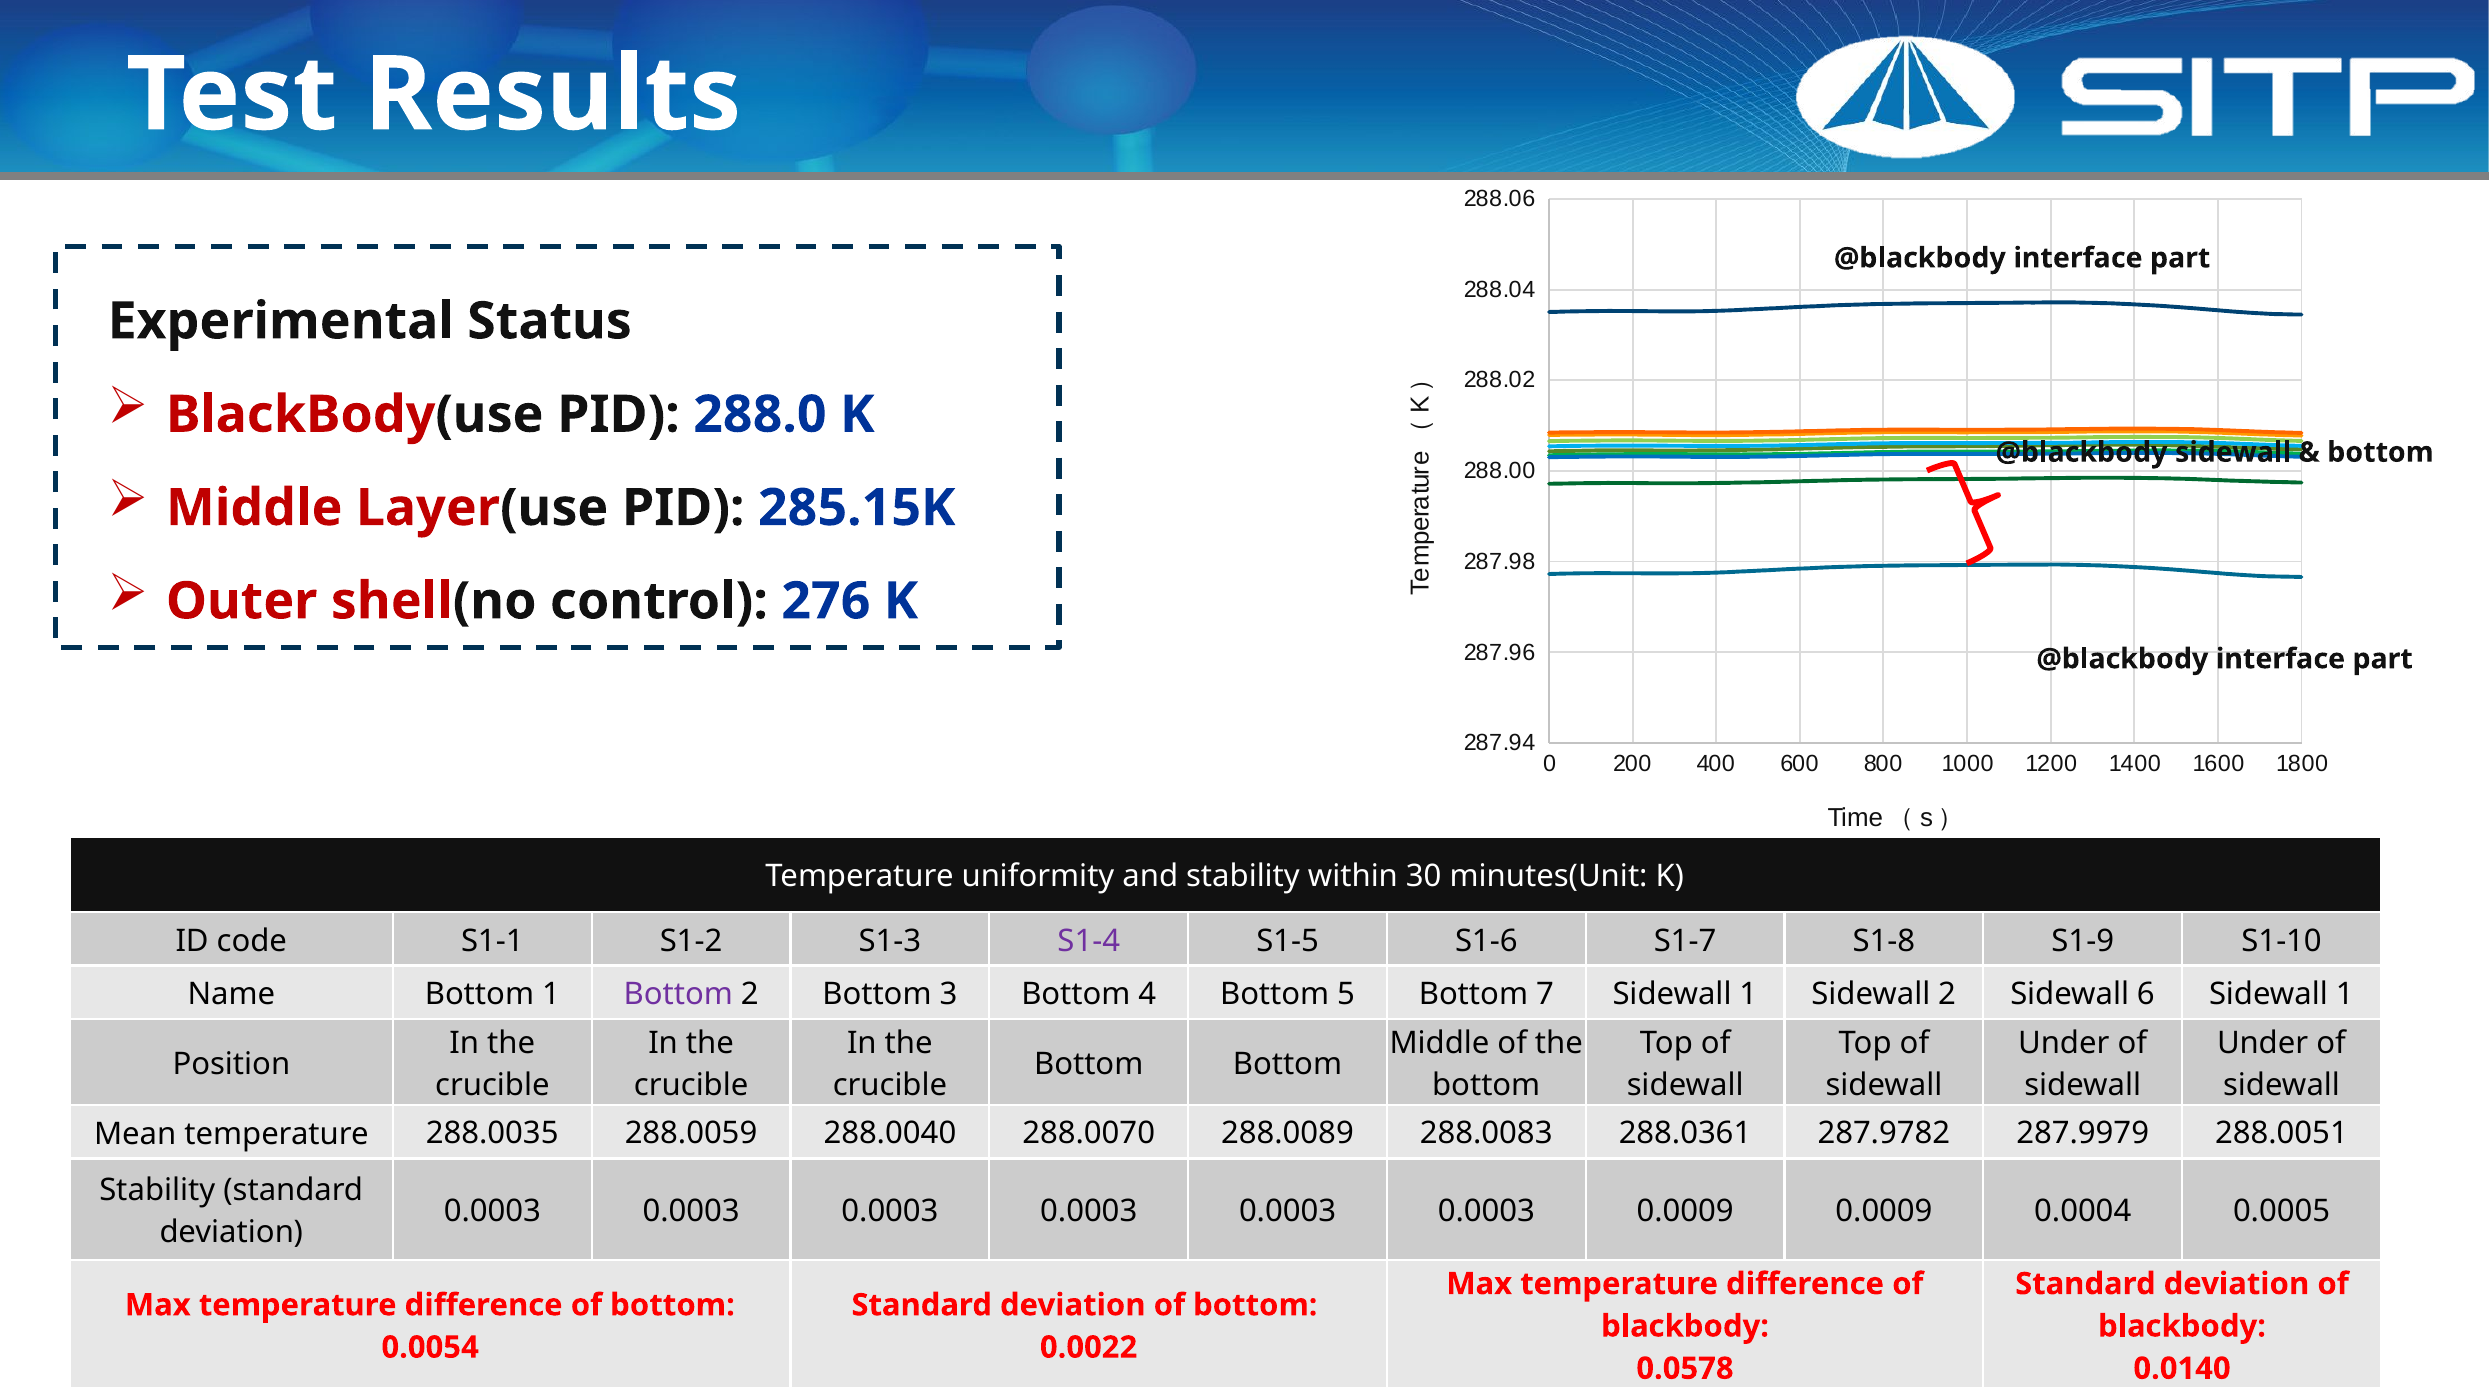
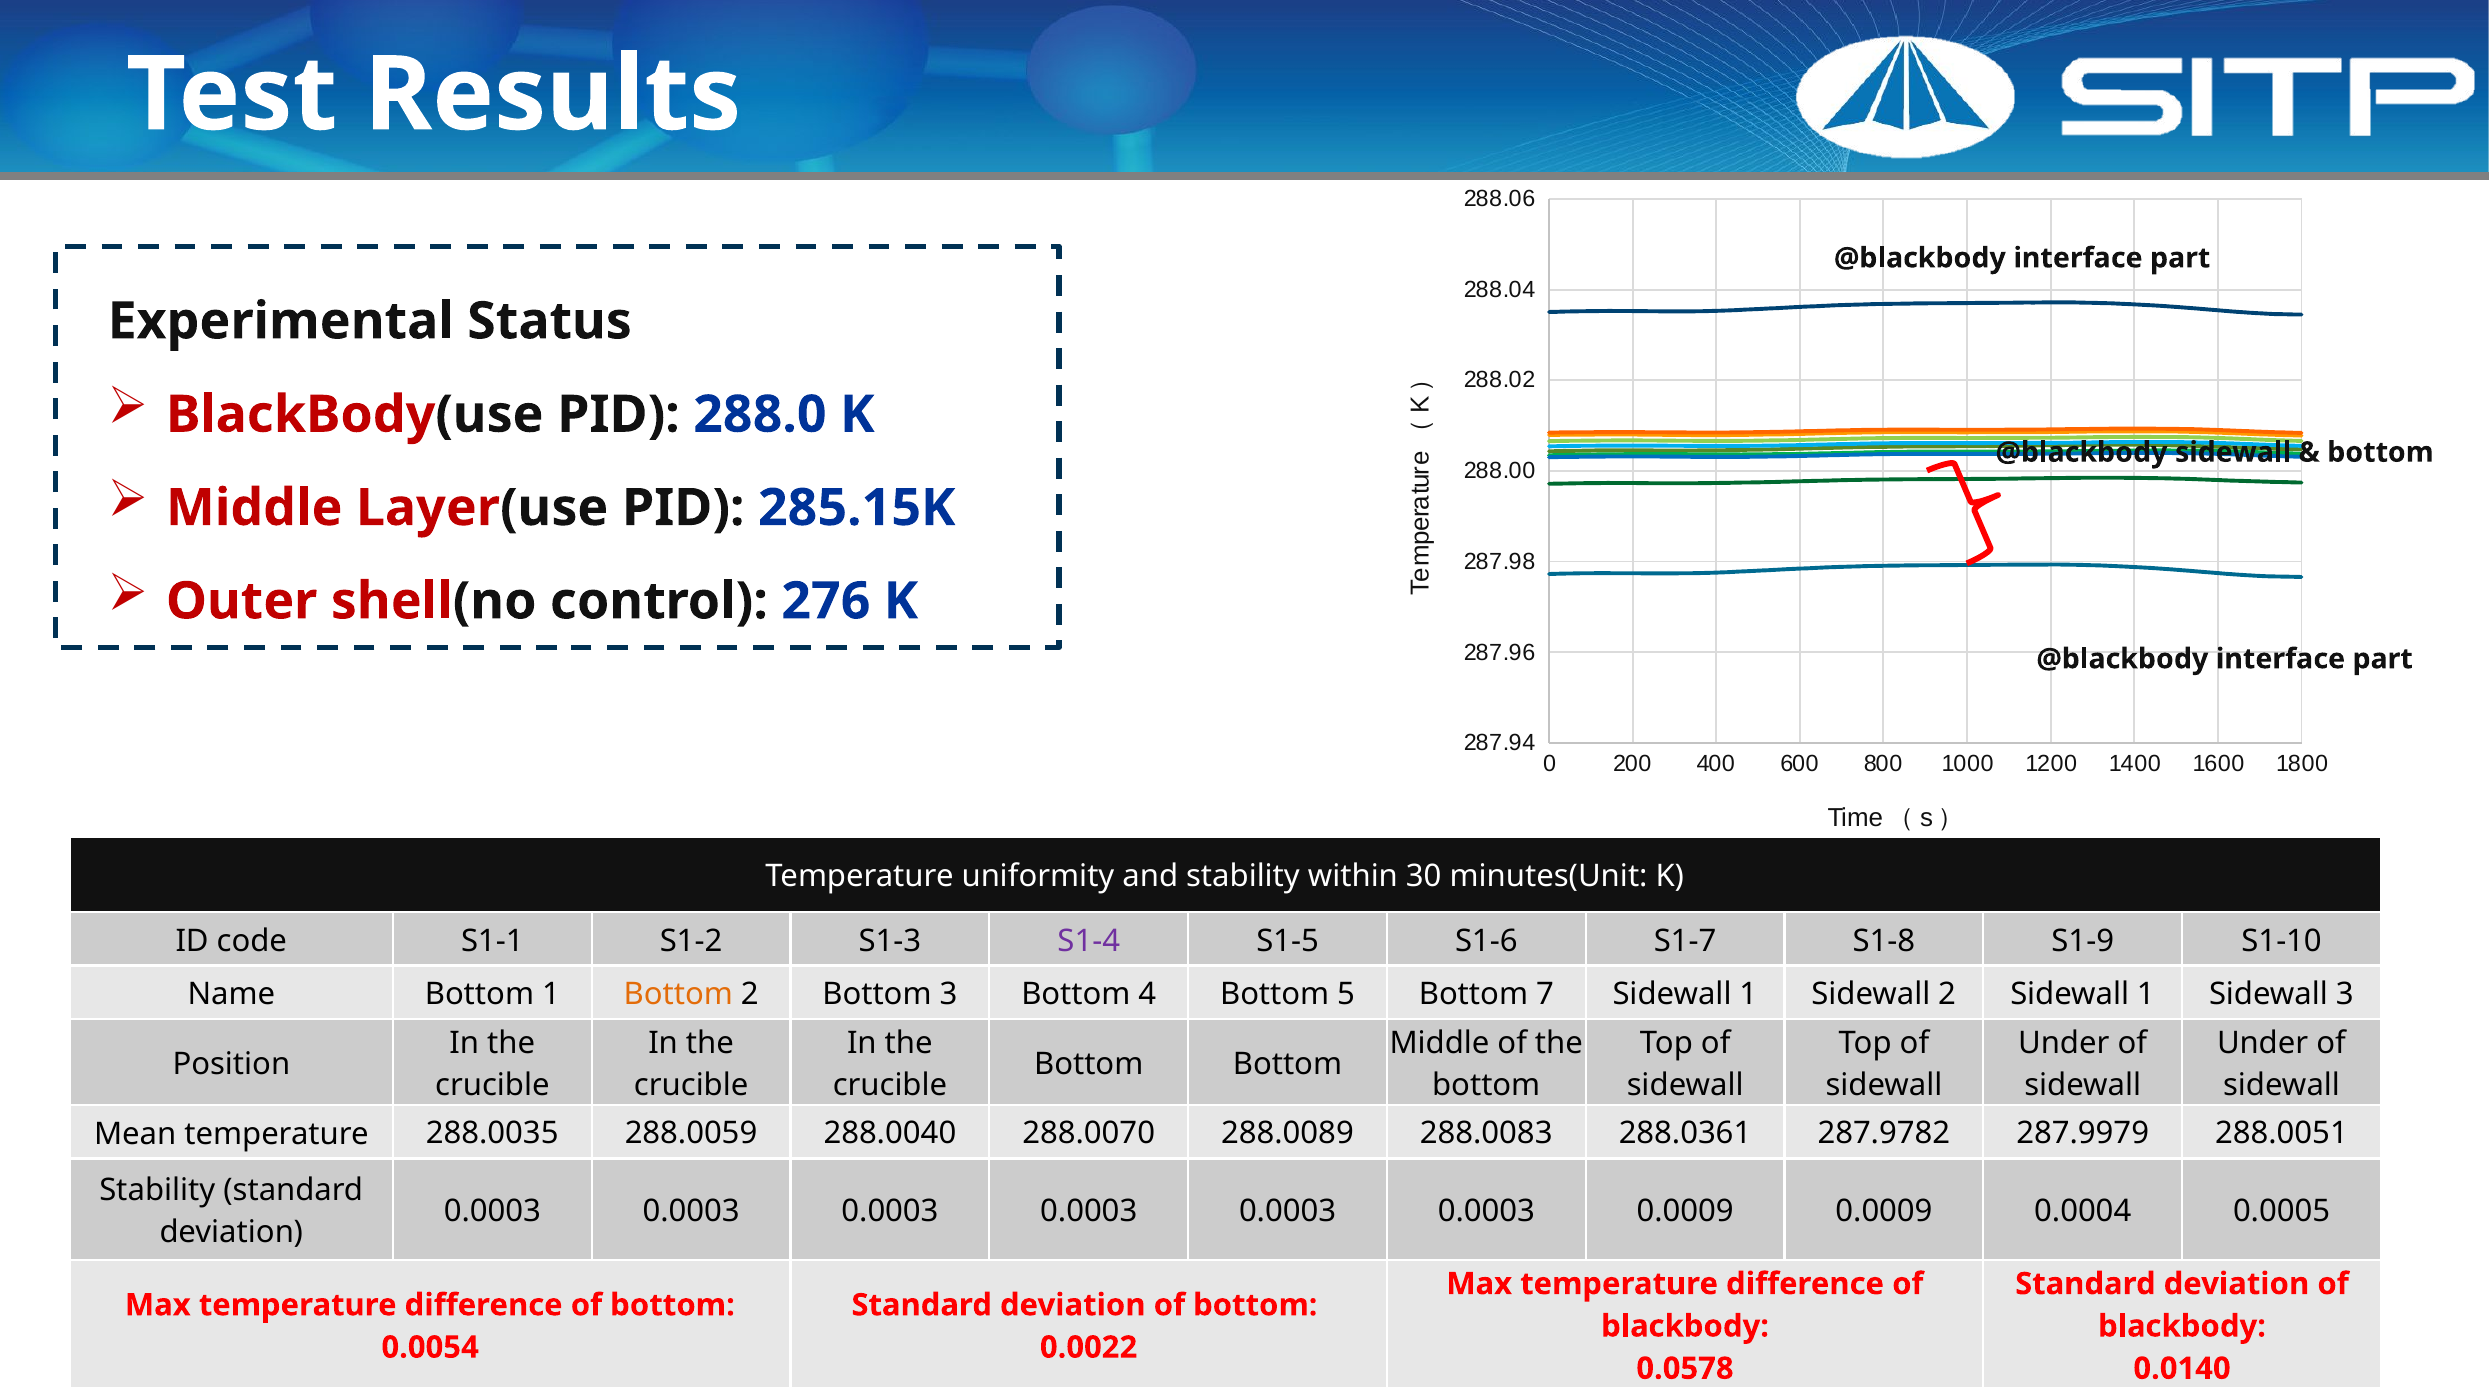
Bottom colour: purple -> orange (678, 995)
2 Sidewall 6: 6 -> 1 (2146, 995)
1: 1 -> 3 (2345, 995)
